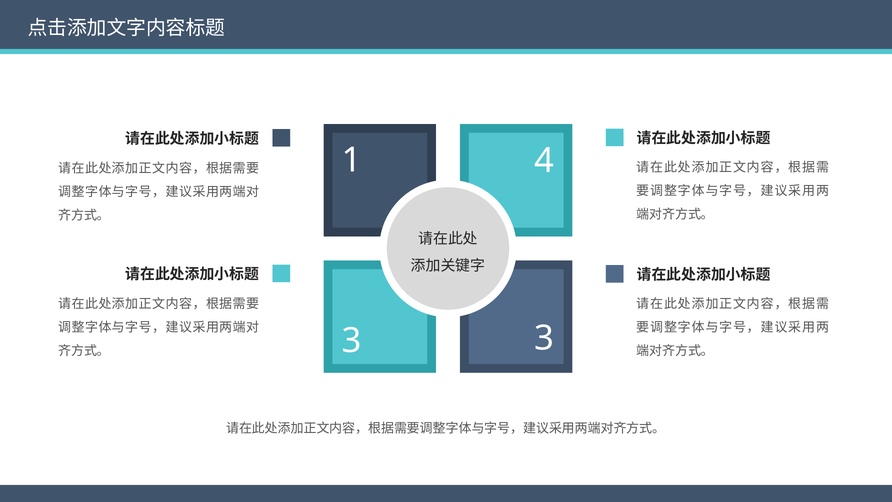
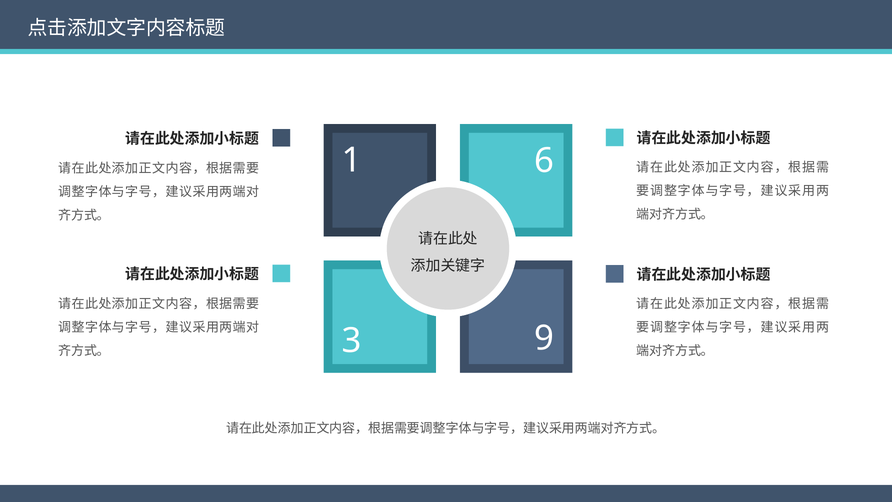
4: 4 -> 6 (544, 161)
3 3: 3 -> 9 (544, 338)
